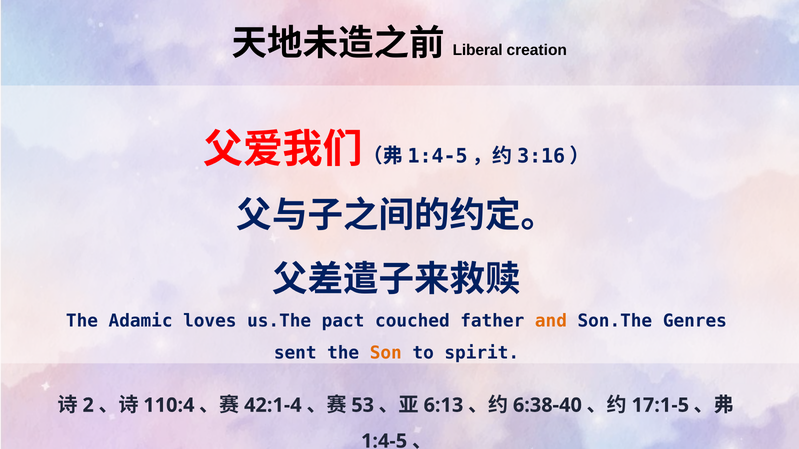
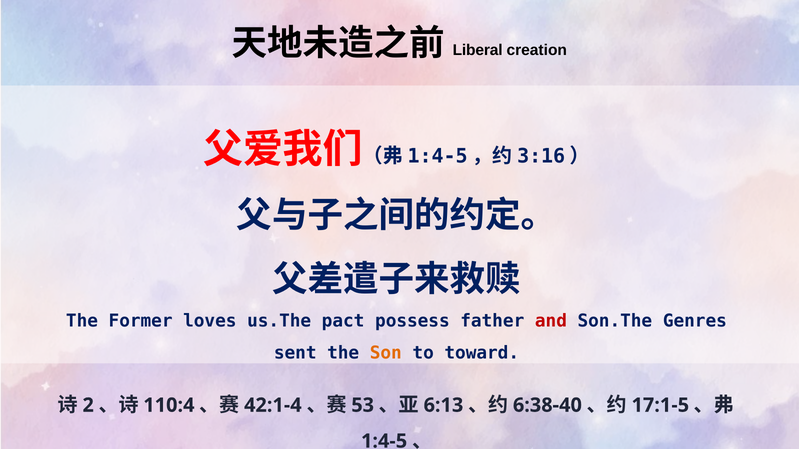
Adamic: Adamic -> Former (141, 321)
couched: couched -> possess (412, 321)
and colour: orange -> red (551, 321)
spirit: spirit -> toward (482, 353)
